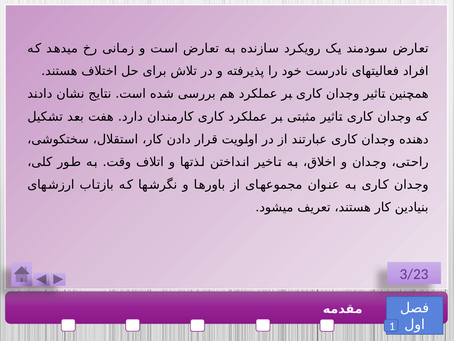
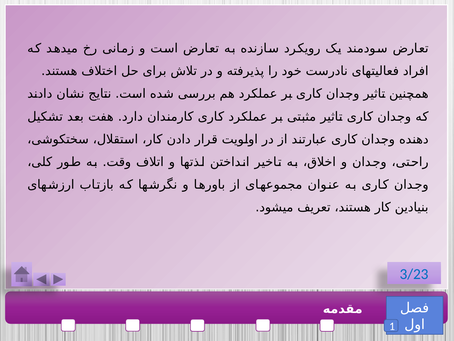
3/23 colour: purple -> blue (414, 274)
